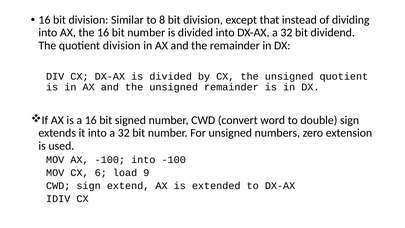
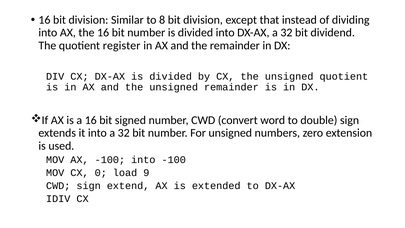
quotient division: division -> register (122, 45)
6: 6 -> 0 (101, 173)
